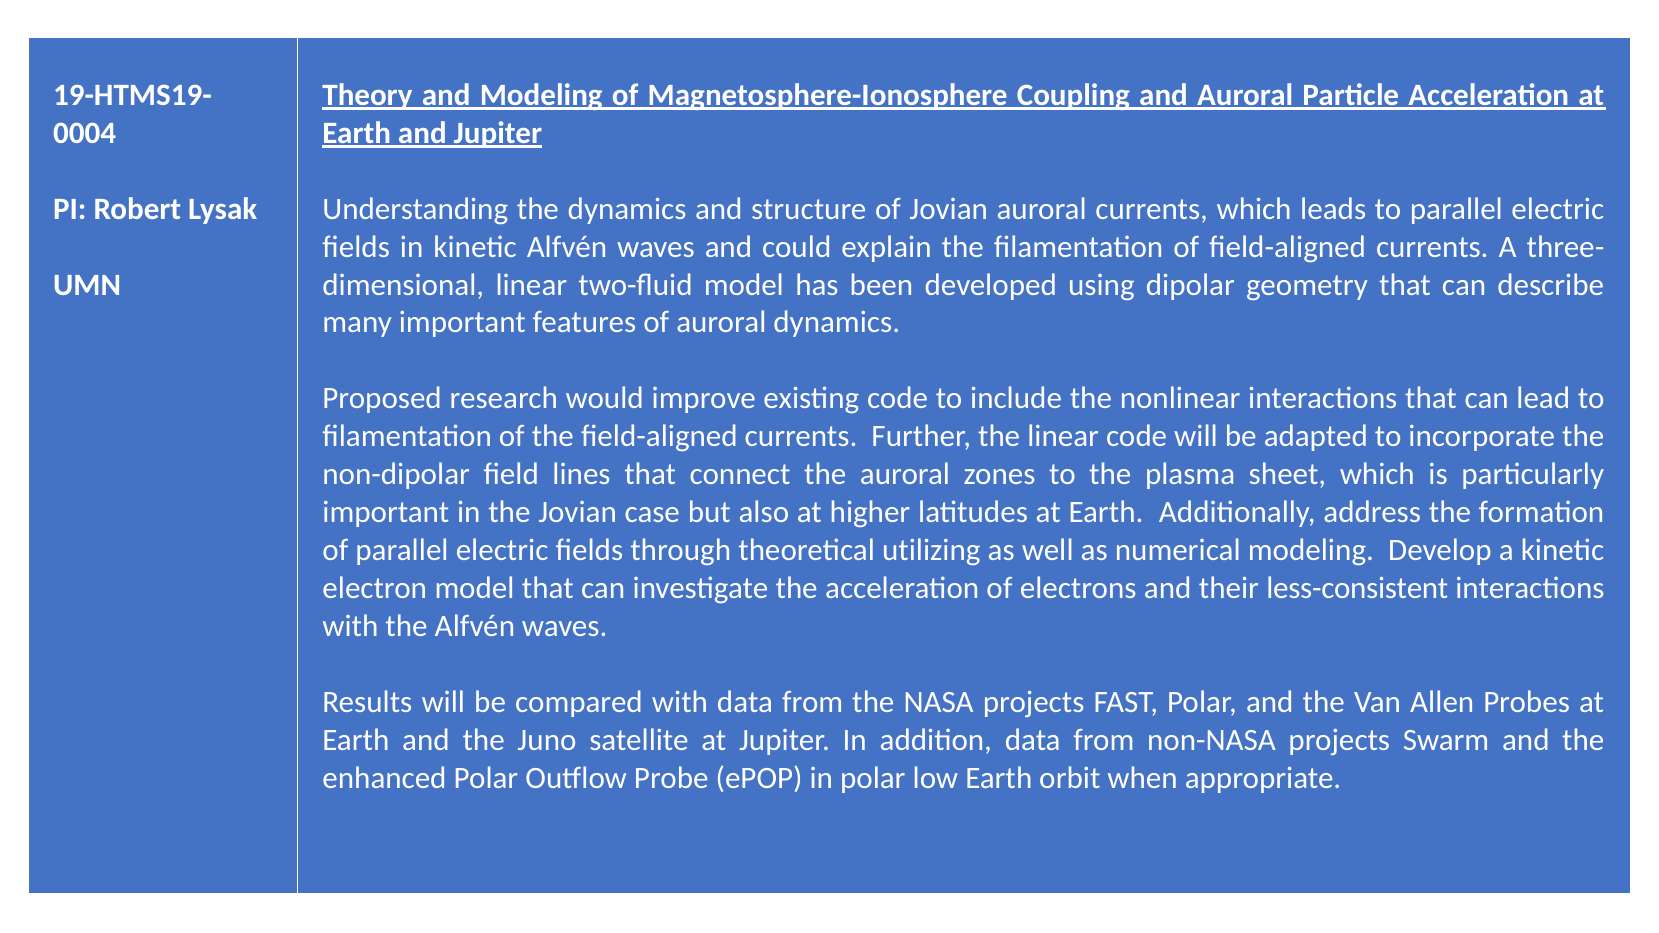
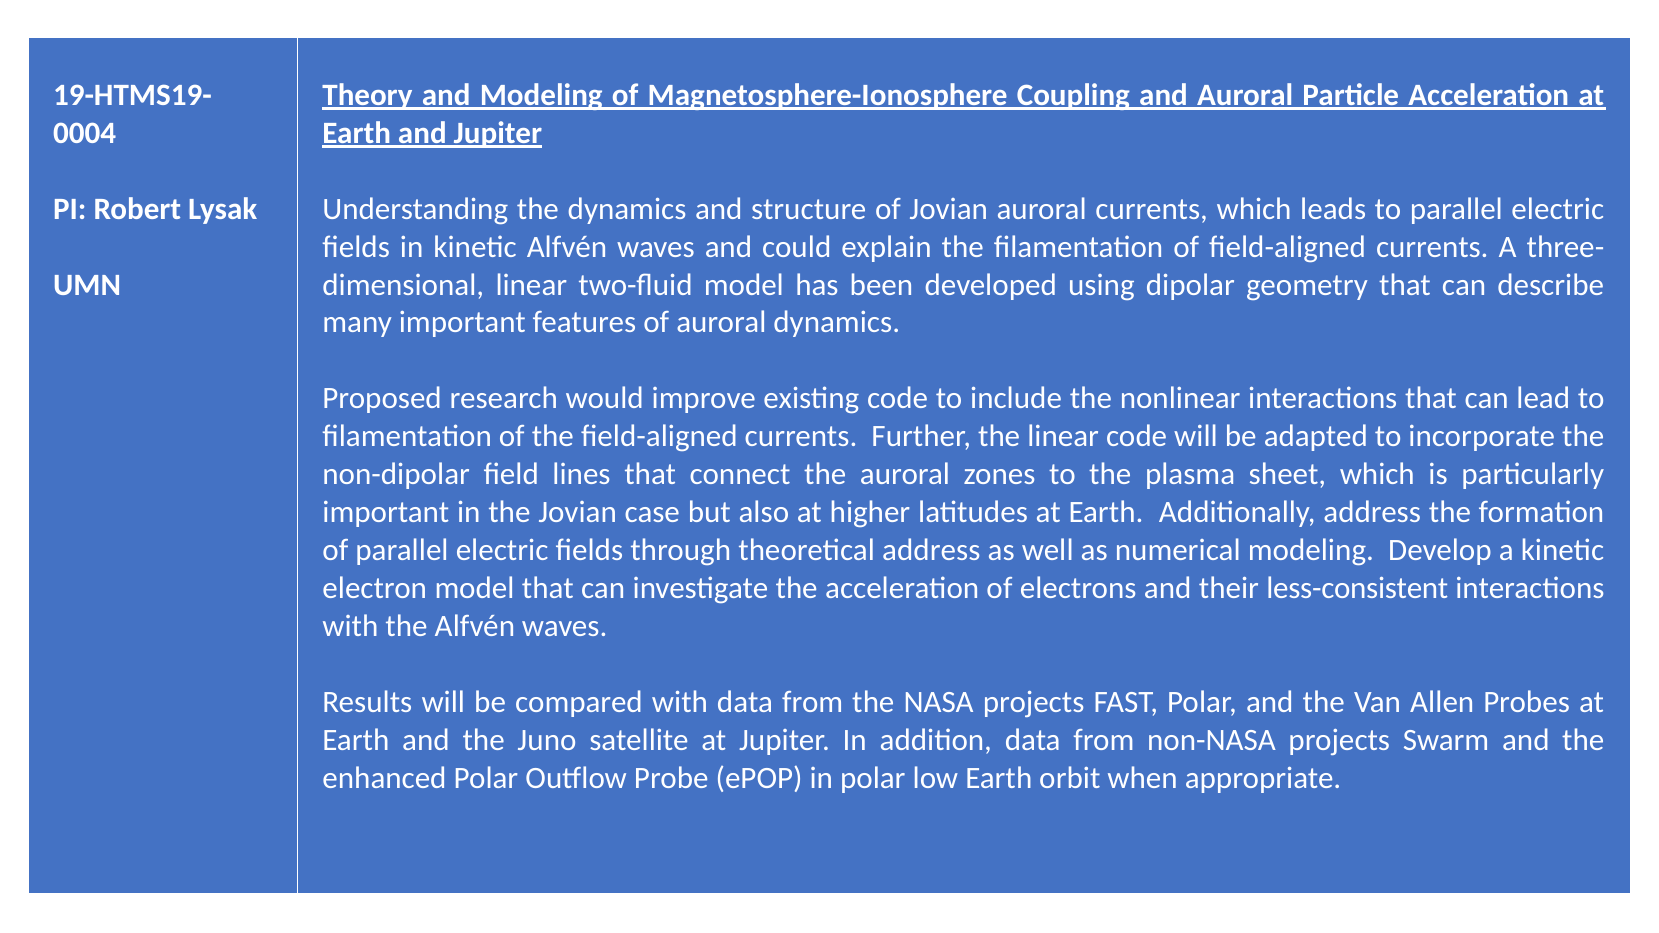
theoretical utilizing: utilizing -> address (931, 551)
